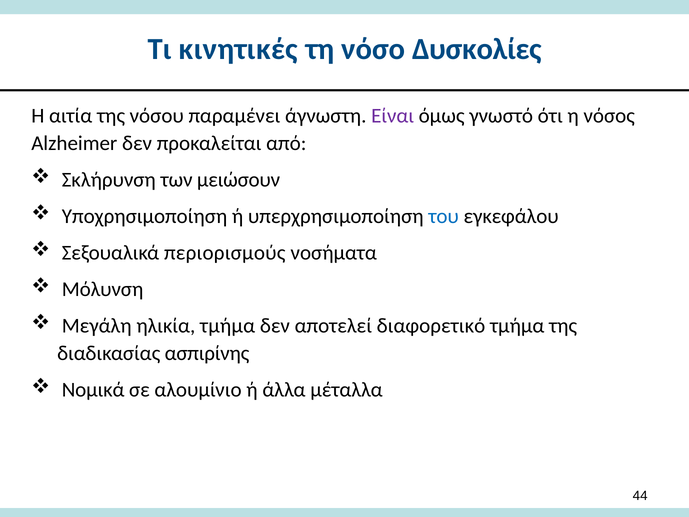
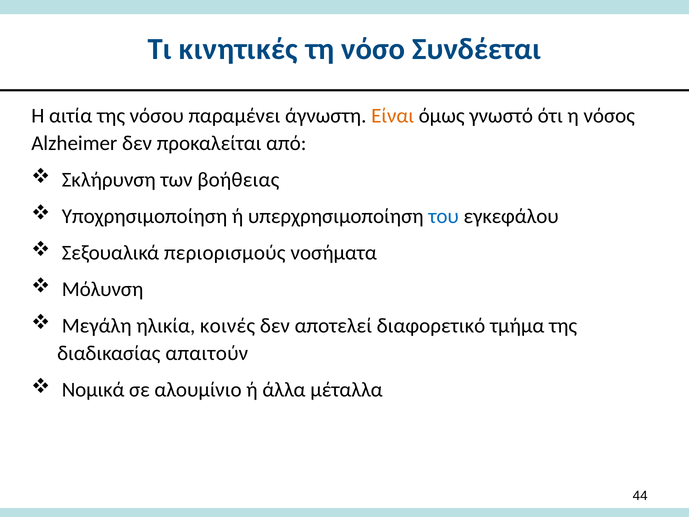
Δυσκολίες: Δυσκολίες -> Συνδέεται (477, 49)
Είναι colour: purple -> orange (393, 116)
μειώσουν: μειώσουν -> βοήθειας (238, 180)
ηλικία τμήμα: τμήμα -> κοινές (227, 325)
ασπιρίνης: ασπιρίνης -> απαιτούν (207, 353)
